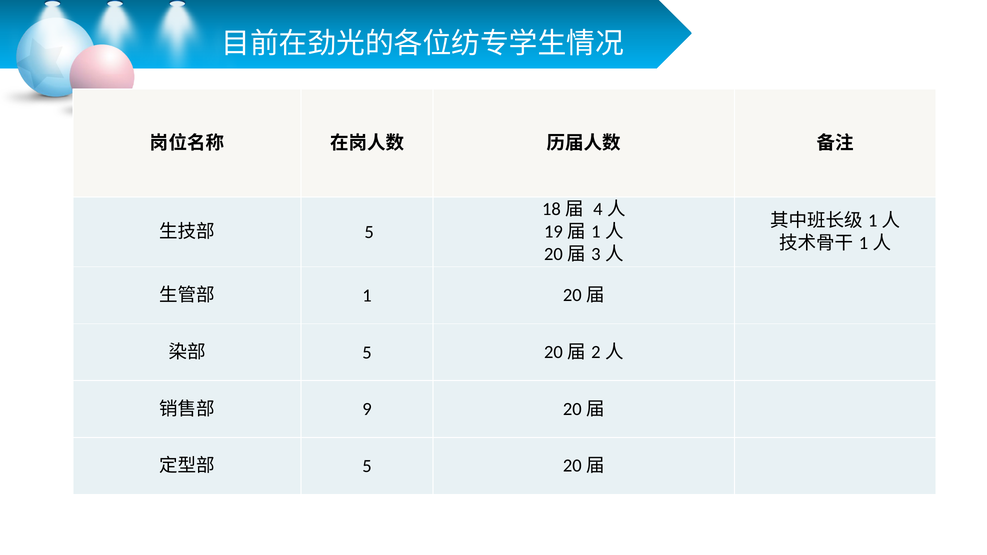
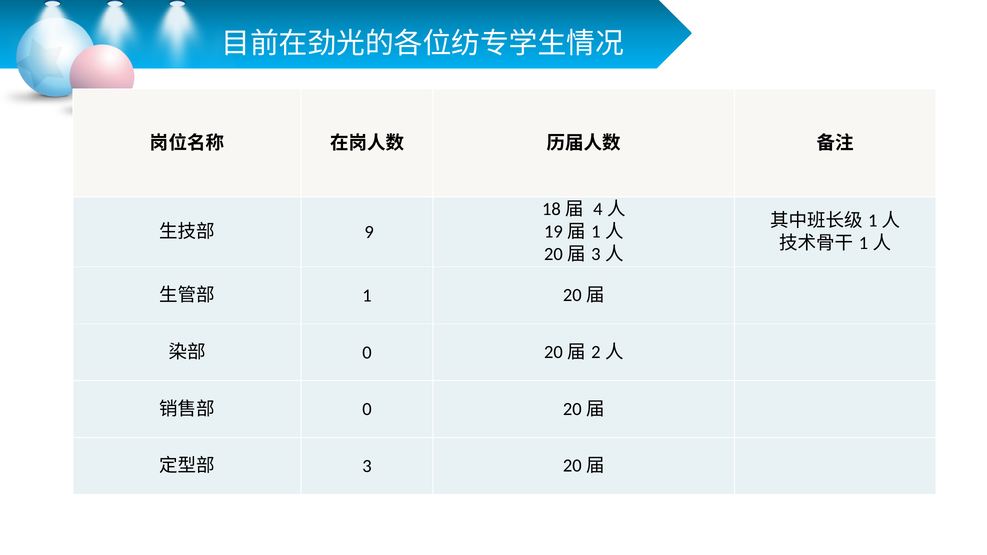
5: 5 -> 9 (369, 232)
5: 5 -> 0 (367, 353)
9: 9 -> 0 (367, 410)
5: 5 -> 3 (367, 466)
